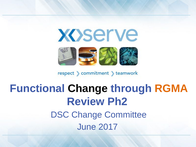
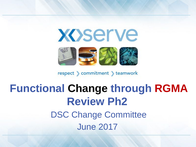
RGMA colour: orange -> red (171, 89)
